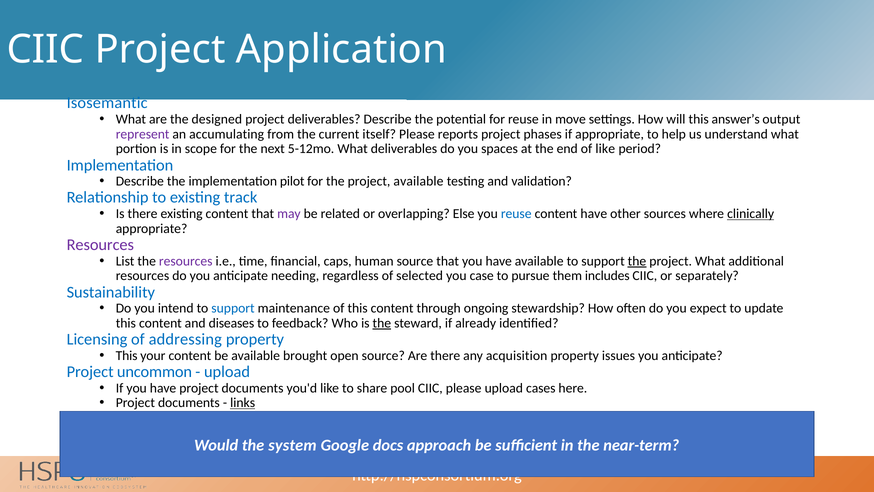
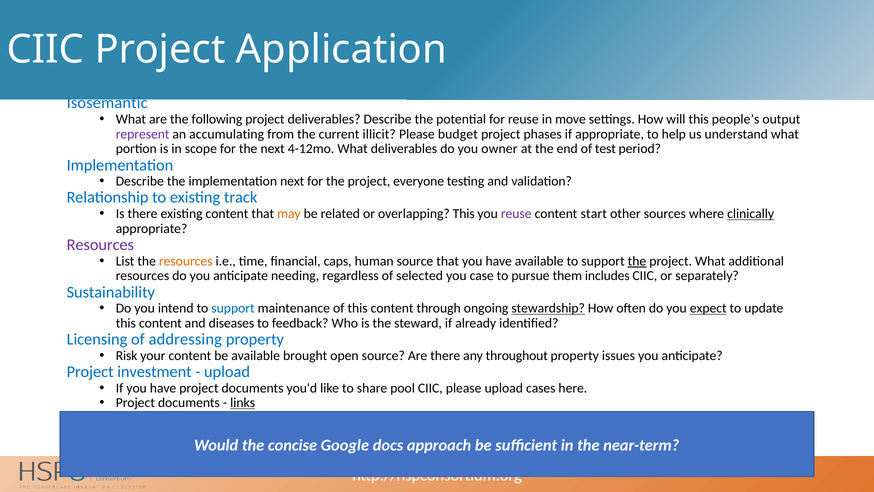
designed: designed -> following (217, 119)
answer’s: answer’s -> people’s (736, 119)
itself: itself -> illicit (379, 134)
reports: reports -> budget (458, 134)
5-12mo: 5-12mo -> 4-12mo (311, 149)
spaces: spaces -> owner (499, 149)
of like: like -> test (605, 149)
implementation pilot: pilot -> next (292, 181)
project available: available -> everyone (419, 181)
may colour: purple -> orange (289, 214)
overlapping Else: Else -> This (464, 214)
reuse colour: blue -> purple (516, 214)
content have: have -> start (594, 214)
resources colour: purple -> orange (186, 261)
stewardship underline: none -> present (548, 308)
expect underline: none -> present (708, 308)
the underline: present -> none (382, 323)
This: This -> Risk (127, 355)
acquisition: acquisition -> throughout (517, 355)
uncommon: uncommon -> investment (154, 372)
system: system -> concise (293, 445)
